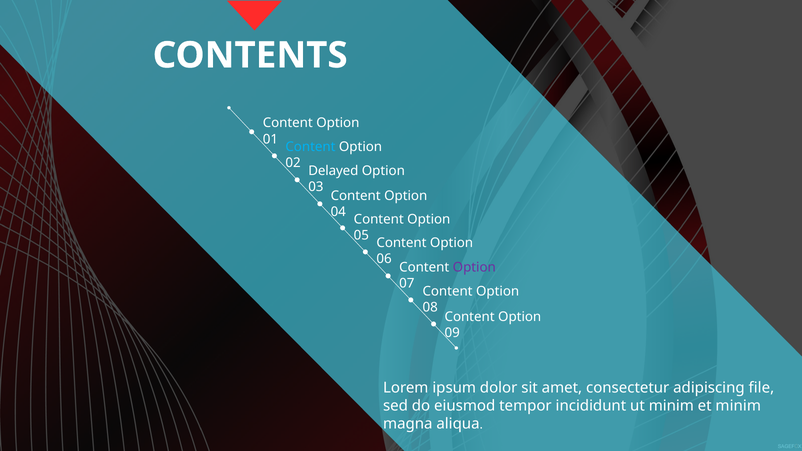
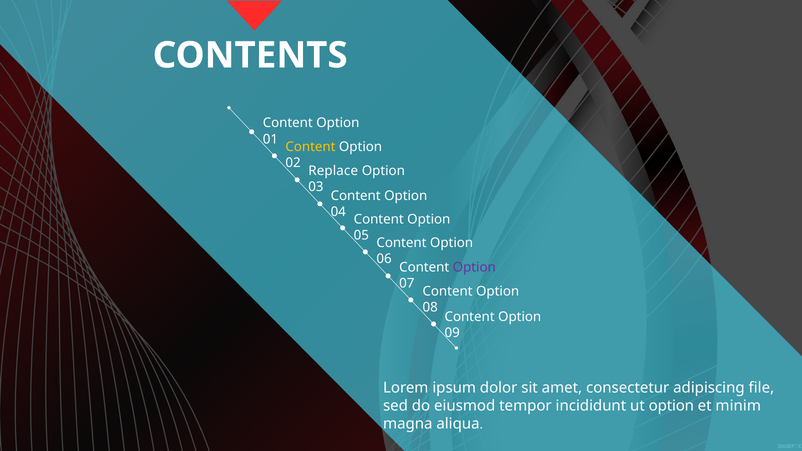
Content colour: light blue -> yellow (310, 147)
Delayed: Delayed -> Replace (333, 171)
ut minim: minim -> option (671, 406)
